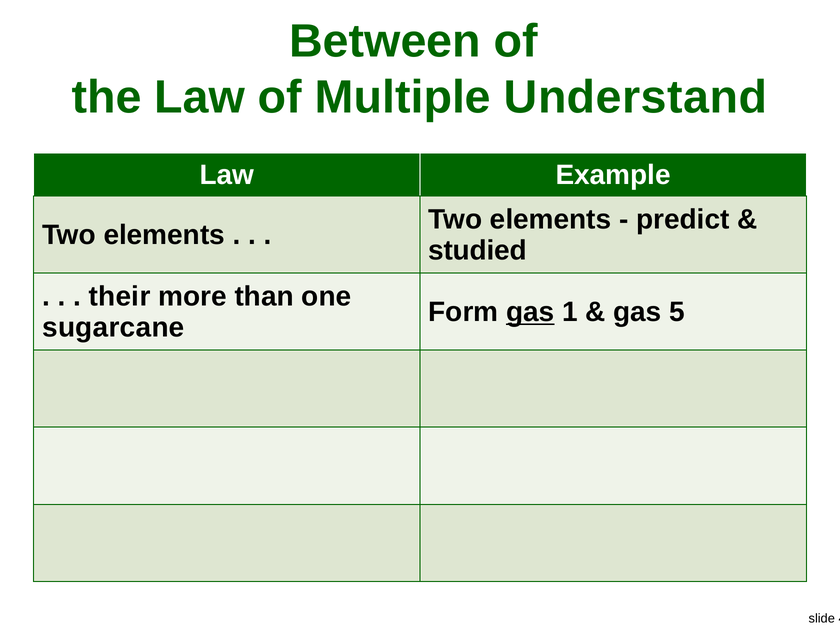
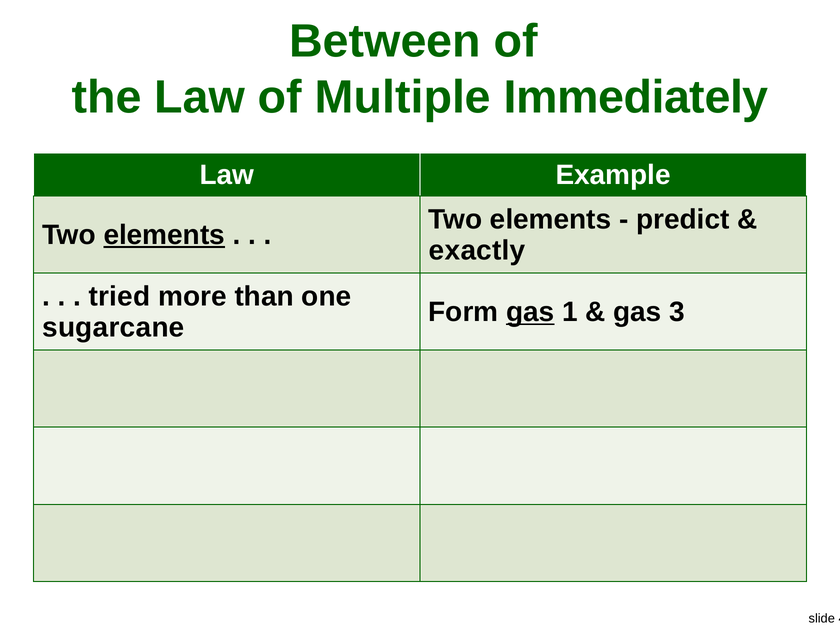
Understand: Understand -> Immediately (636, 97)
elements underline: none -> present (164, 235)
studied: studied -> exactly (477, 251)
their: their -> tried (120, 296)
5: 5 -> 3 (677, 312)
